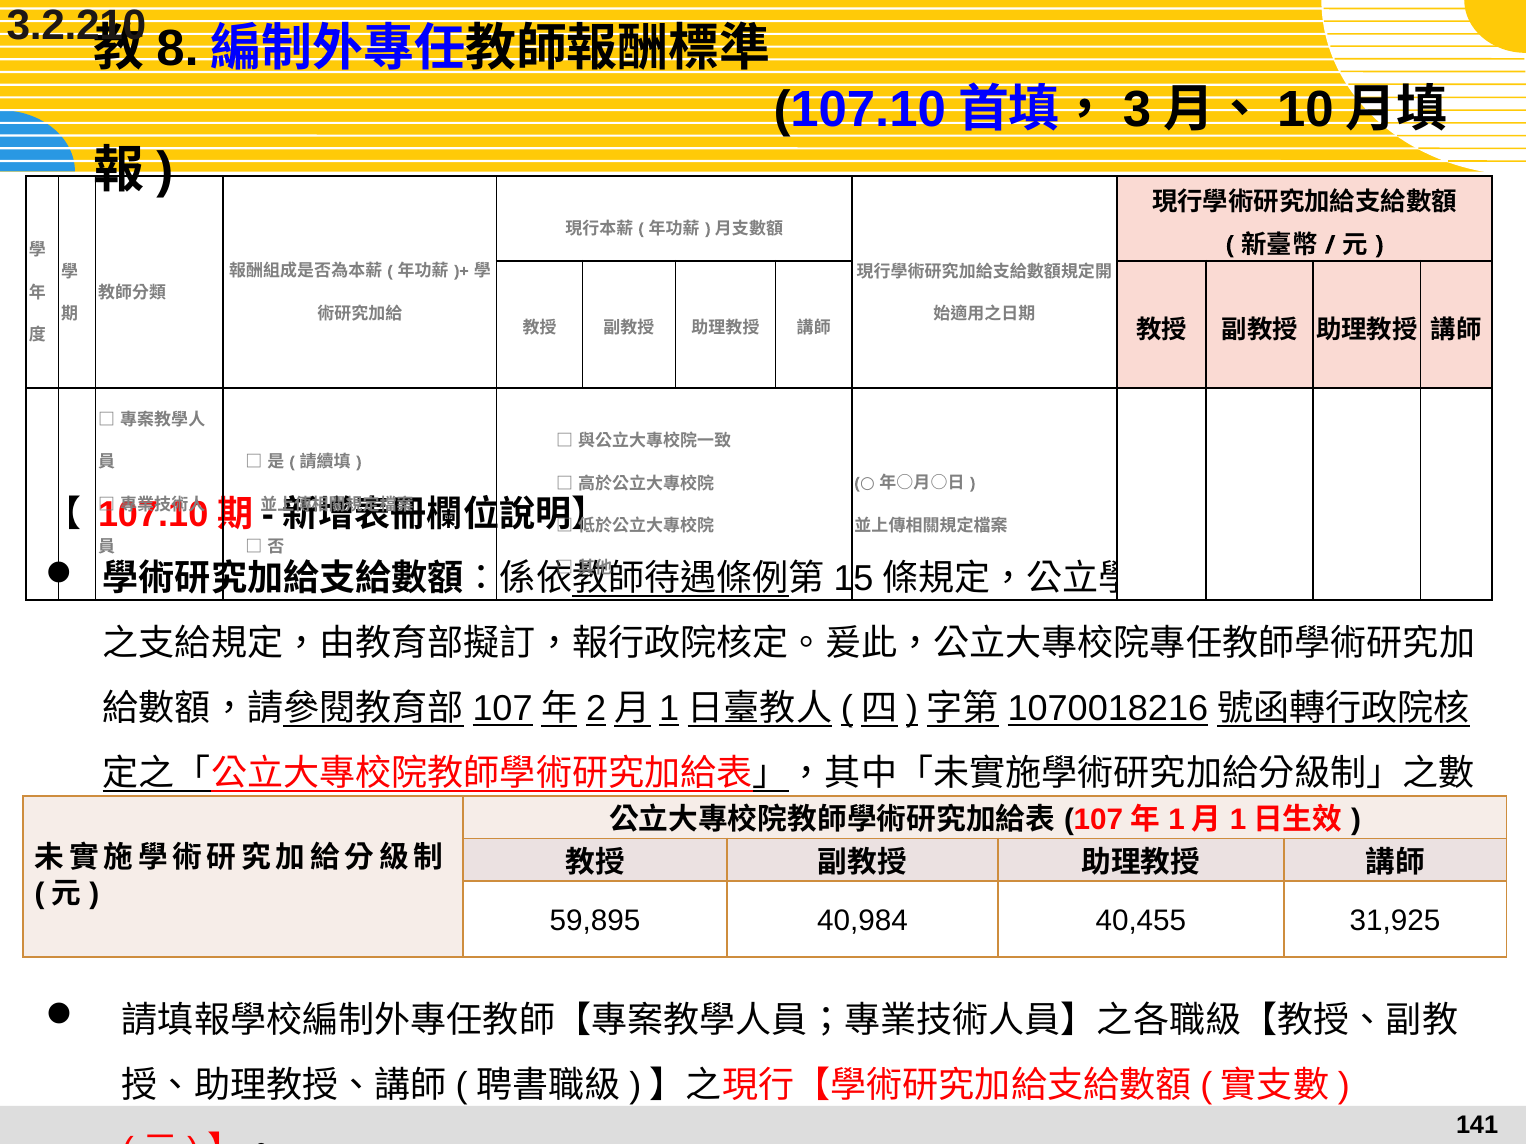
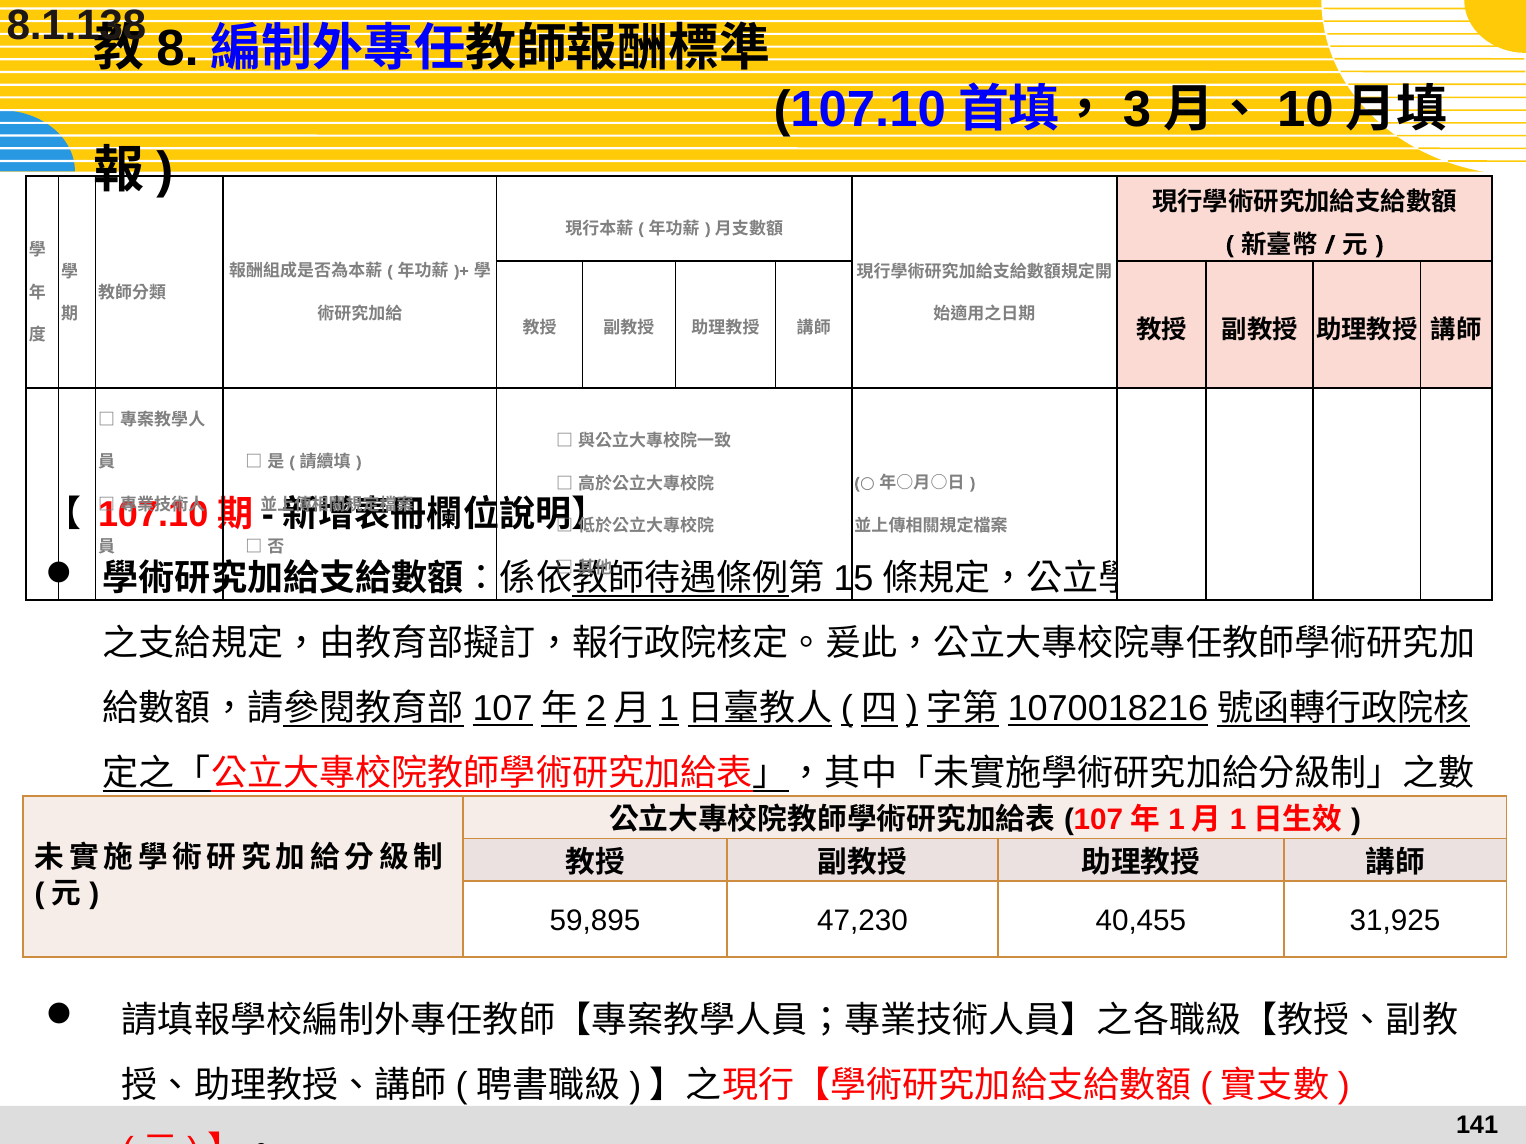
3.2.210: 3.2.210 -> 8.1.138 (76, 26)
40,984: 40,984 -> 47,230 (862, 921)
